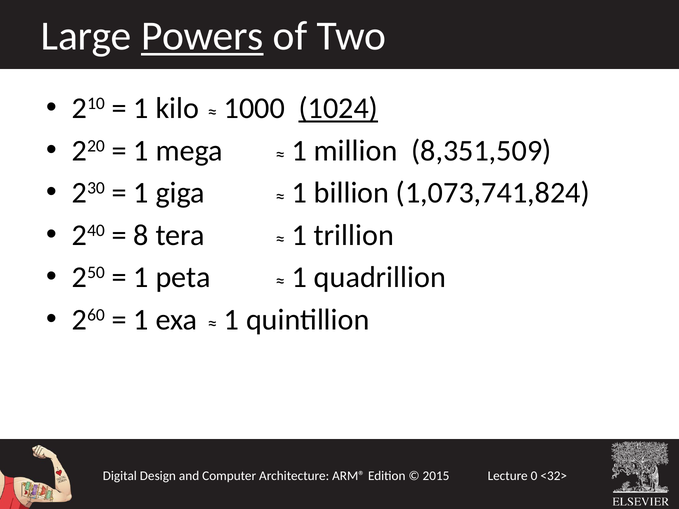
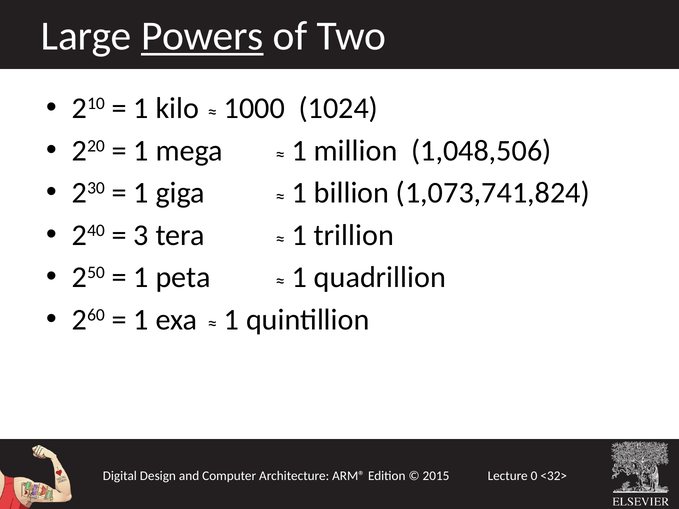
1024 underline: present -> none (338, 108)
8,351,509: 8,351,509 -> 1,048,506 (481, 151)
8: 8 -> 3 (141, 235)
